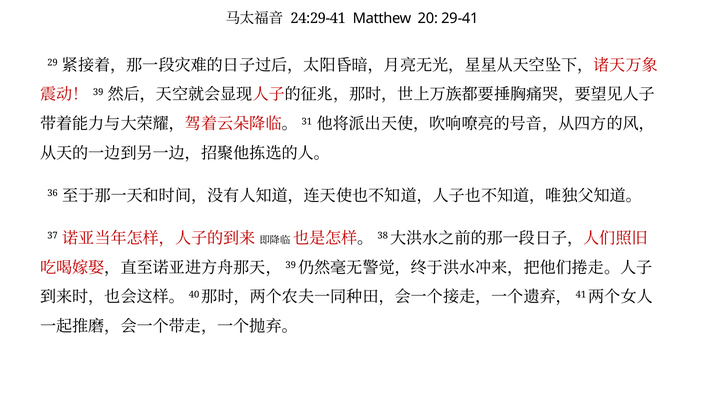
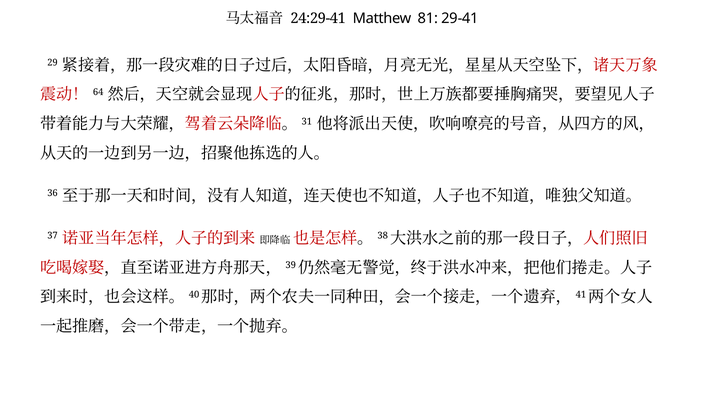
20: 20 -> 81 (428, 19)
39: 39 -> 64 (98, 92)
